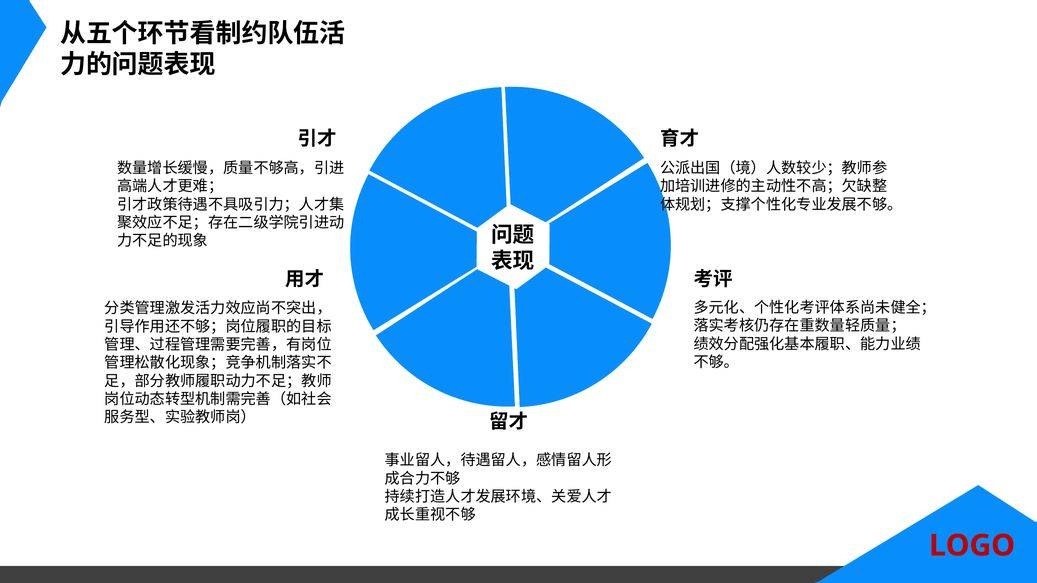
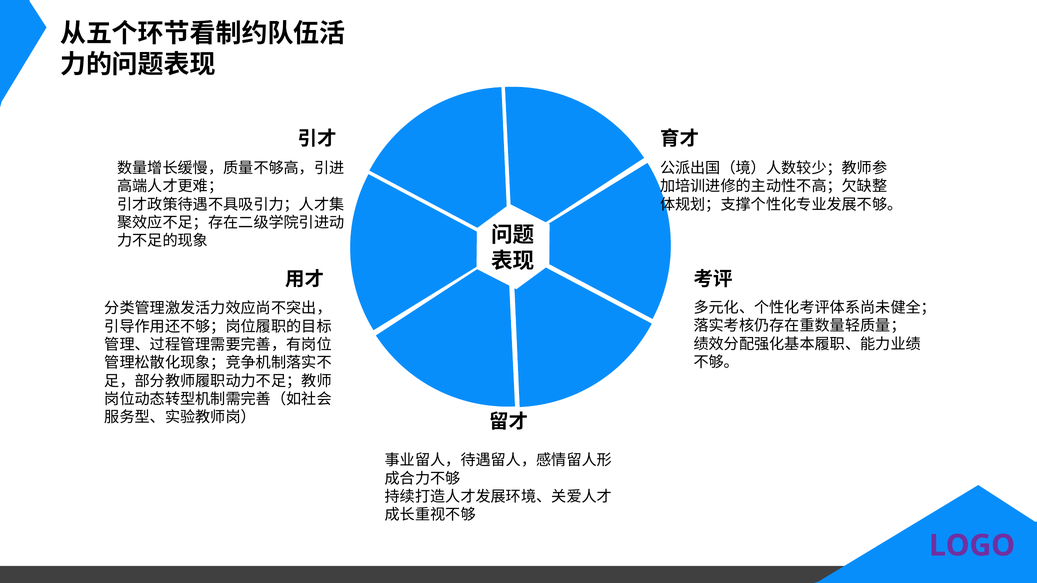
LOGO colour: red -> purple (972, 546)
